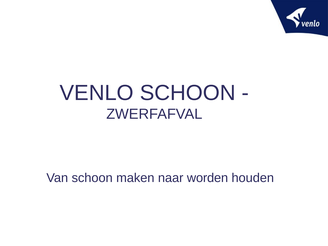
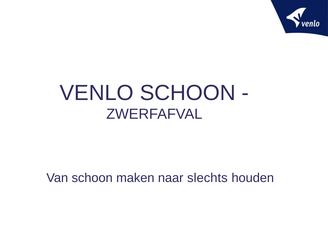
worden: worden -> slechts (207, 178)
